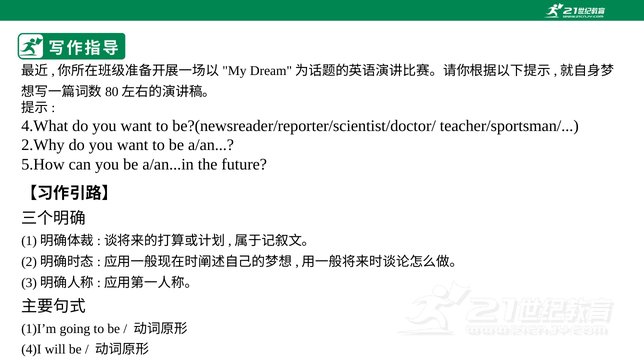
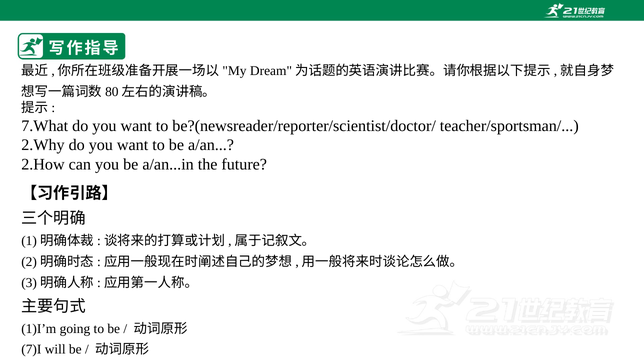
4.What: 4.What -> 7.What (45, 126)
5.How: 5.How -> 2.How (43, 165)
4)I: 4)I -> 7)I (31, 350)
